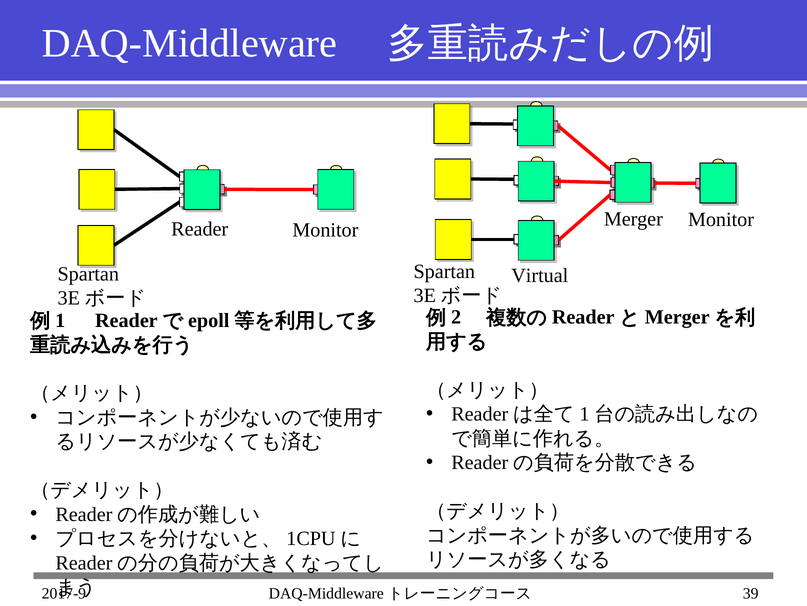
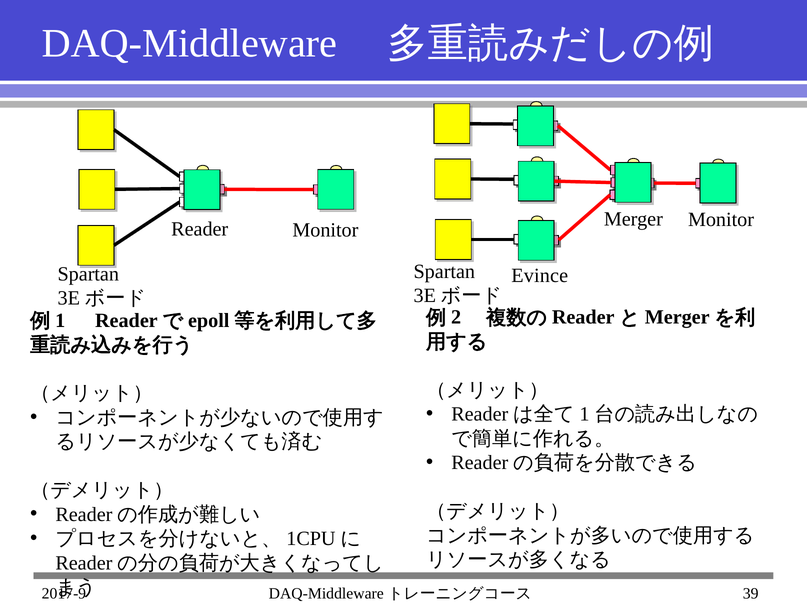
Virtual: Virtual -> Evince (540, 275)
